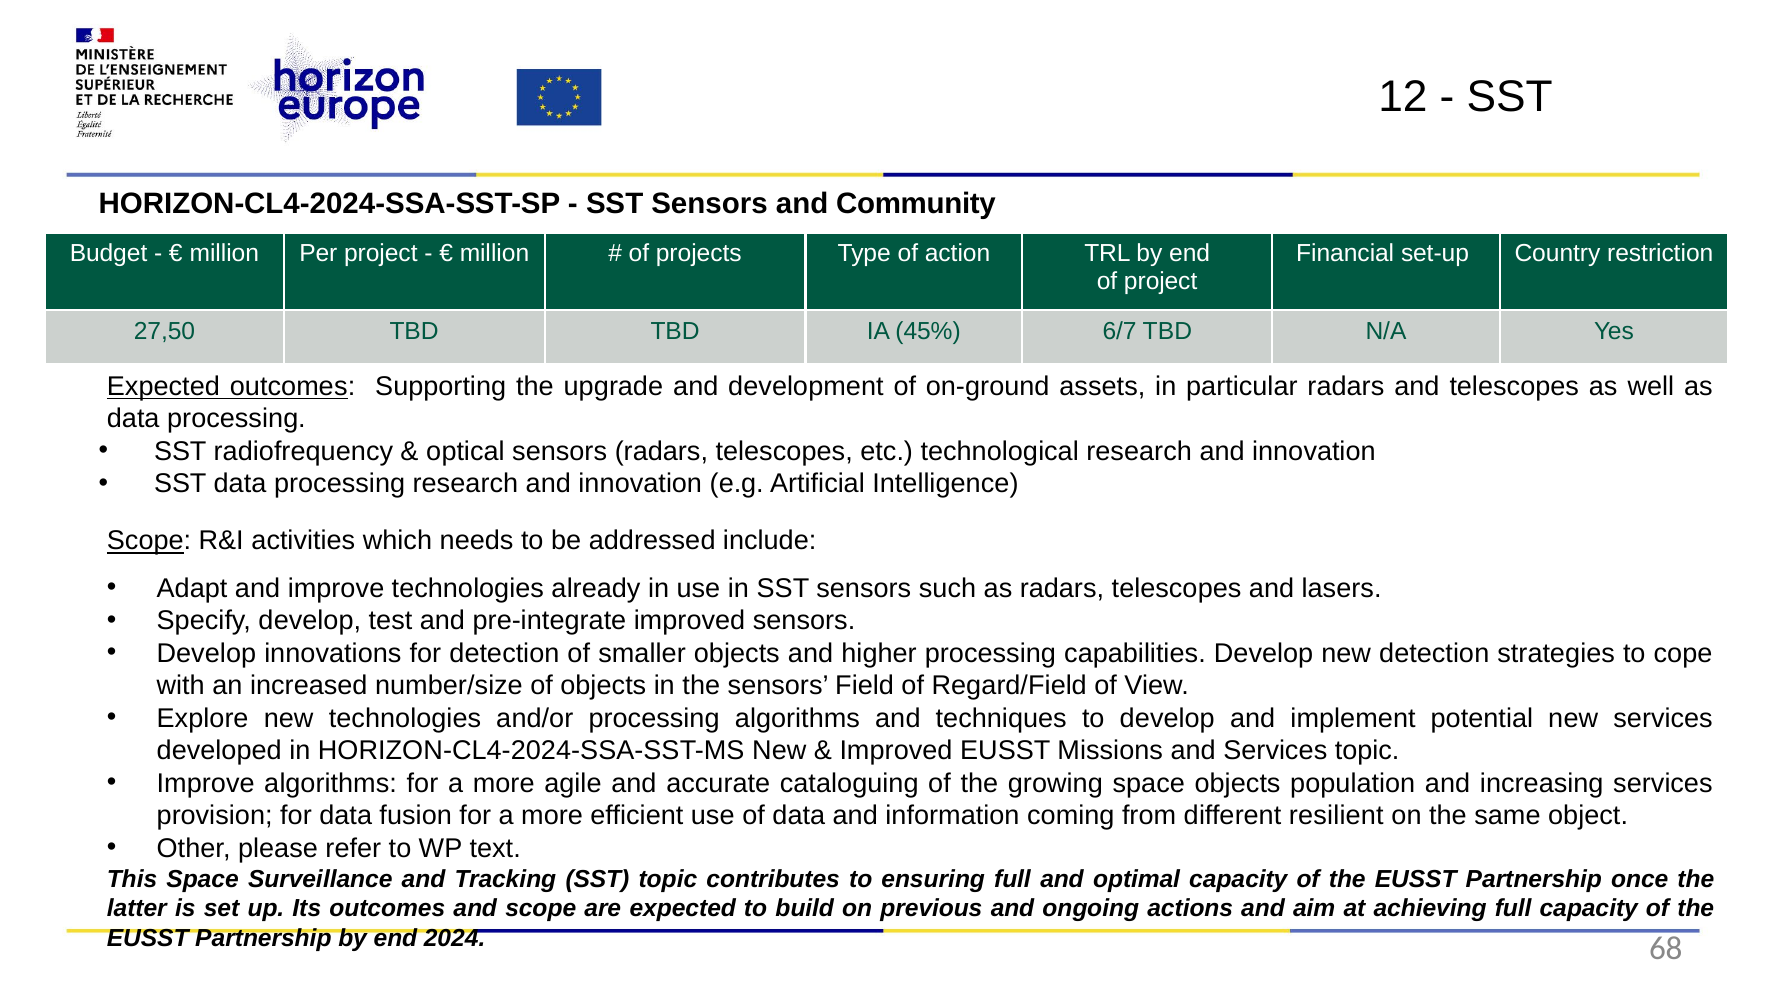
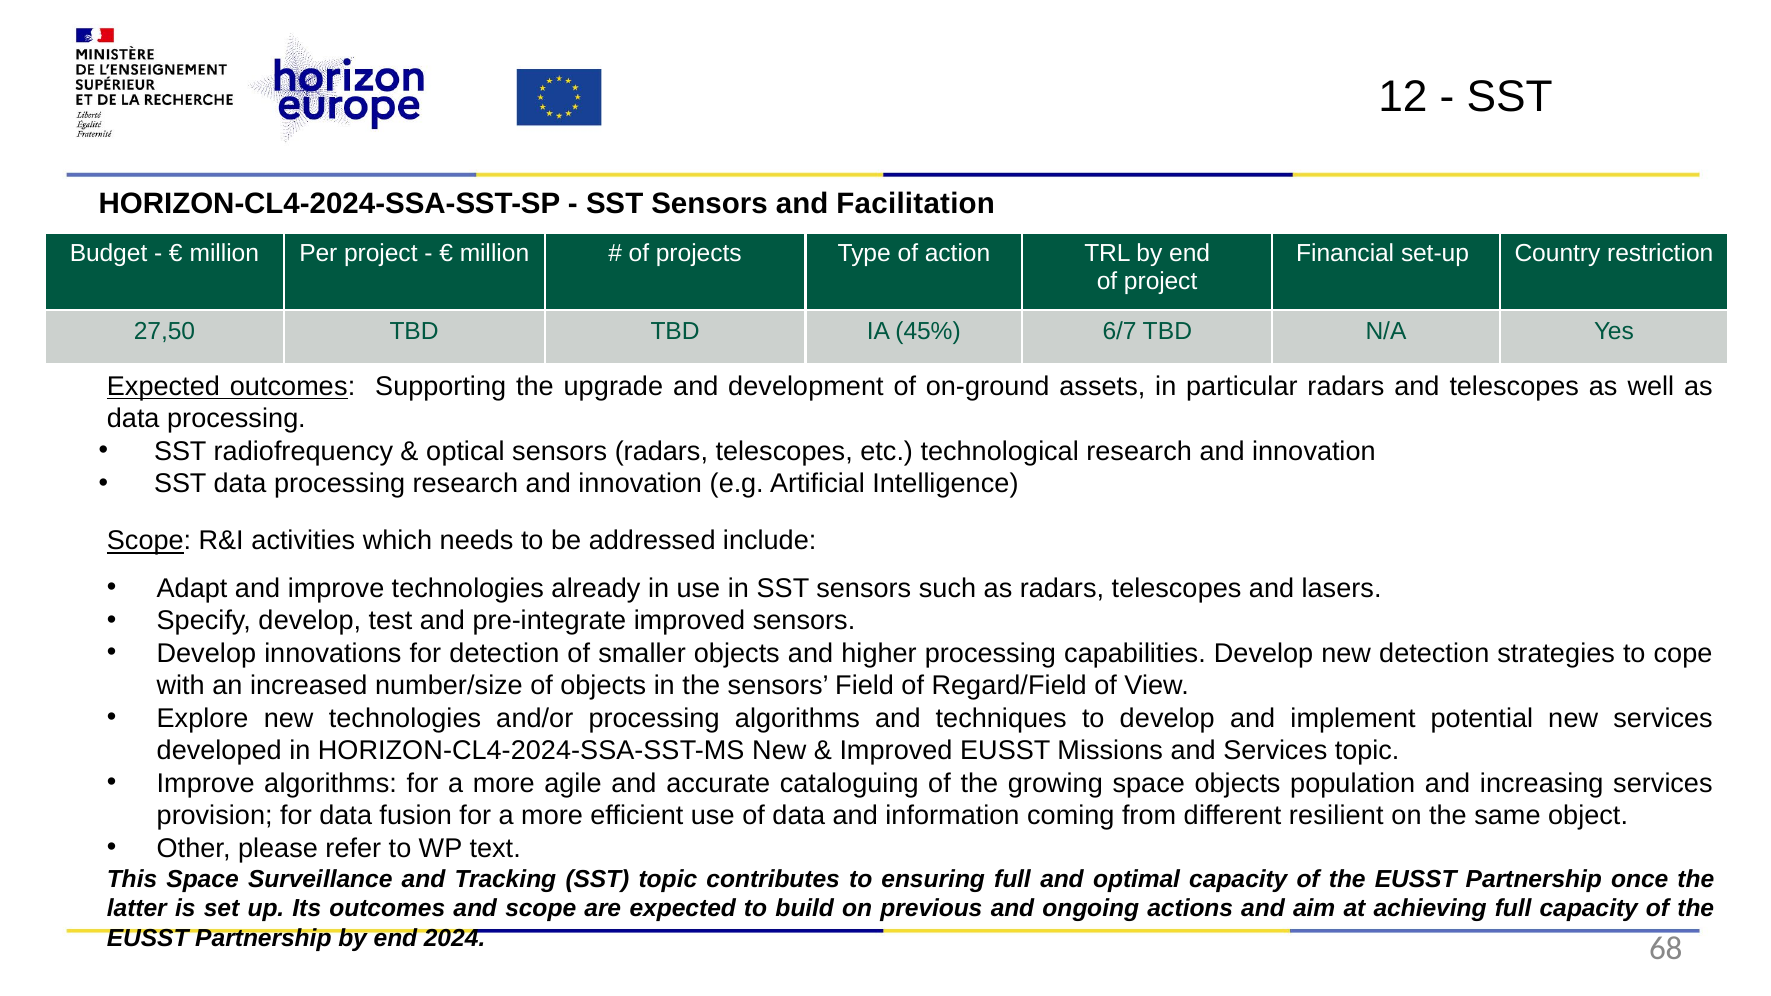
Community: Community -> Facilitation (916, 204)
